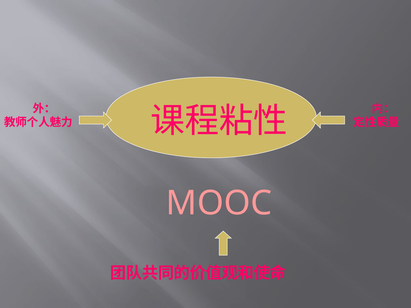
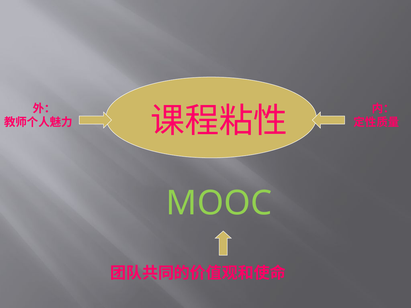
MOOC colour: pink -> light green (219, 204)
